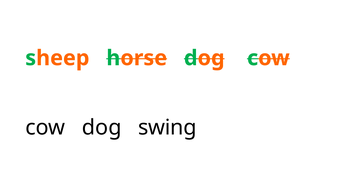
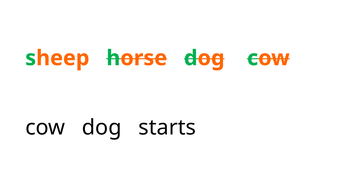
swing: swing -> starts (167, 127)
